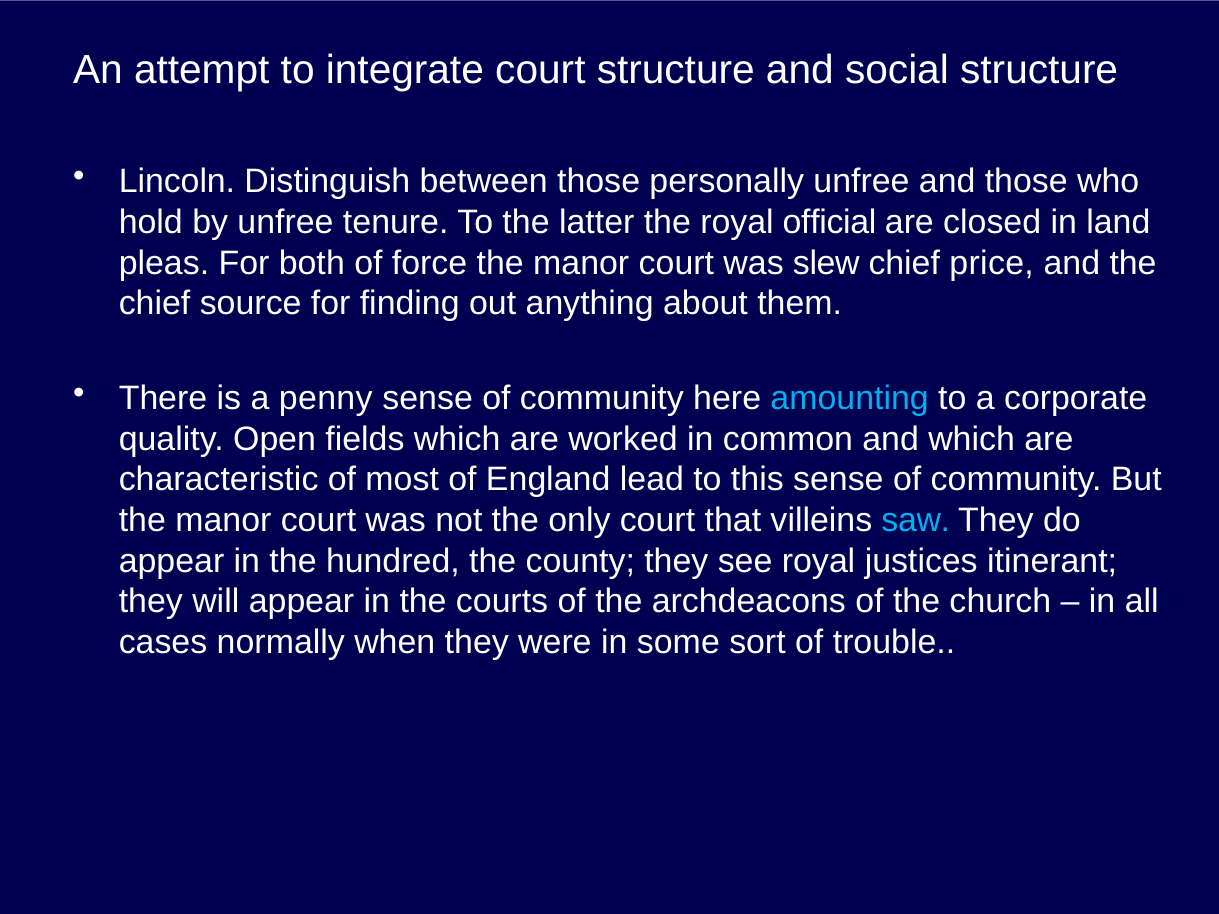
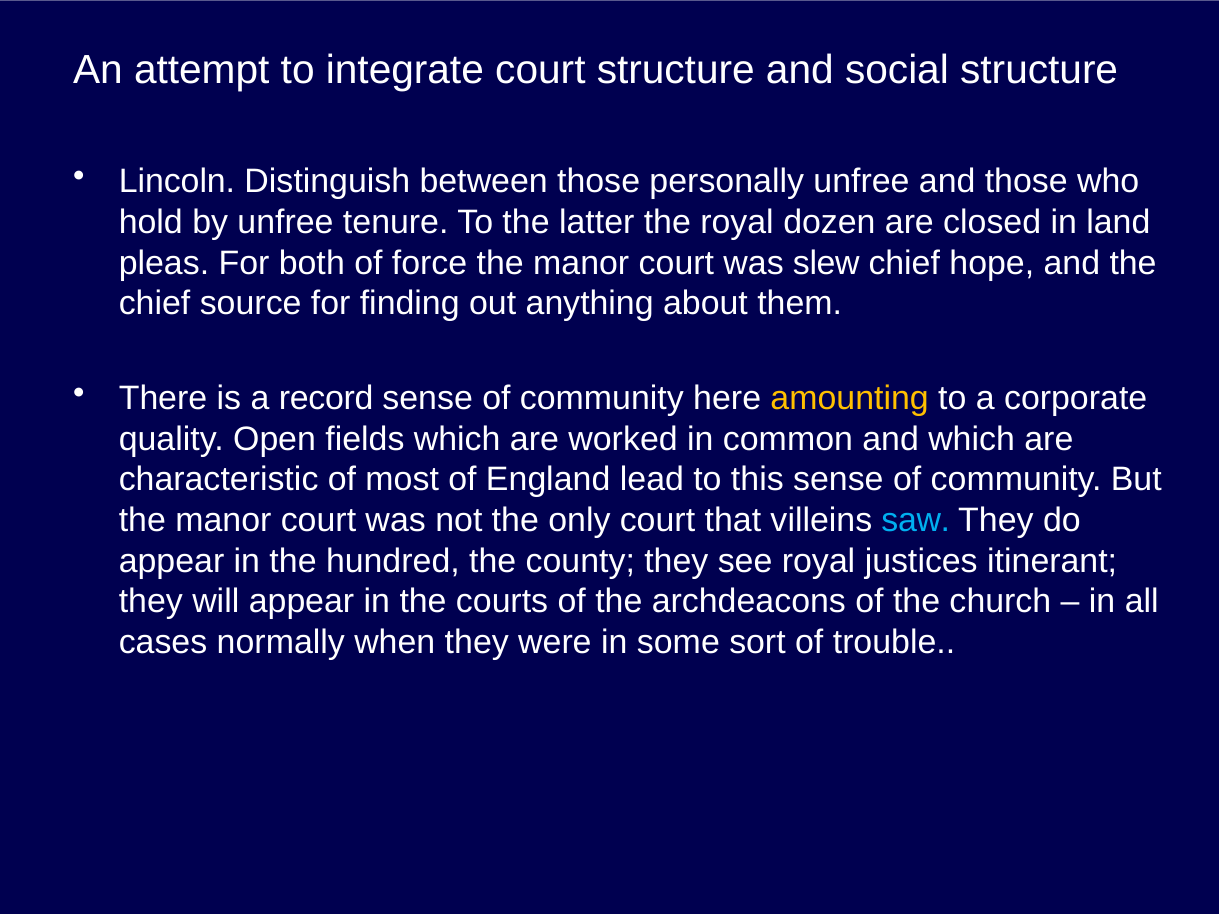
official: official -> dozen (829, 222)
price: price -> hope (992, 263)
penny: penny -> record (326, 398)
amounting colour: light blue -> yellow (850, 398)
